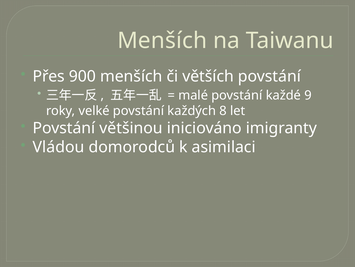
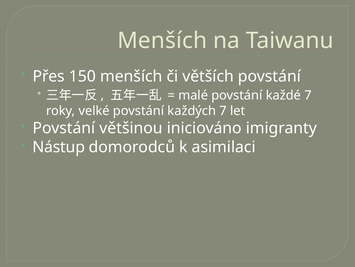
900: 900 -> 150 (82, 76)
každé 9: 9 -> 7 (308, 95)
každých 8: 8 -> 7 (223, 111)
Vládou: Vládou -> Nástup (59, 147)
